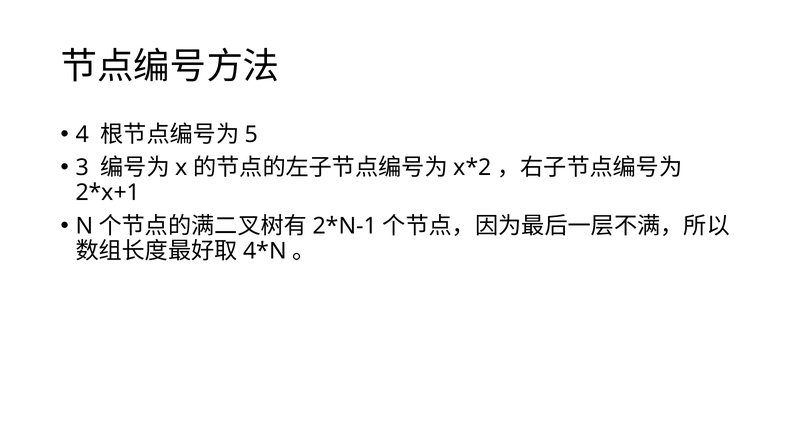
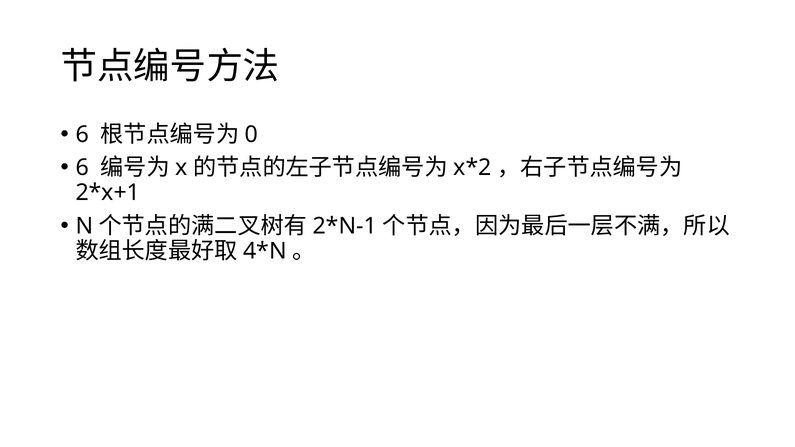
4: 4 -> 6 (82, 134)
5: 5 -> 0 (251, 134)
3: 3 -> 6 (82, 168)
